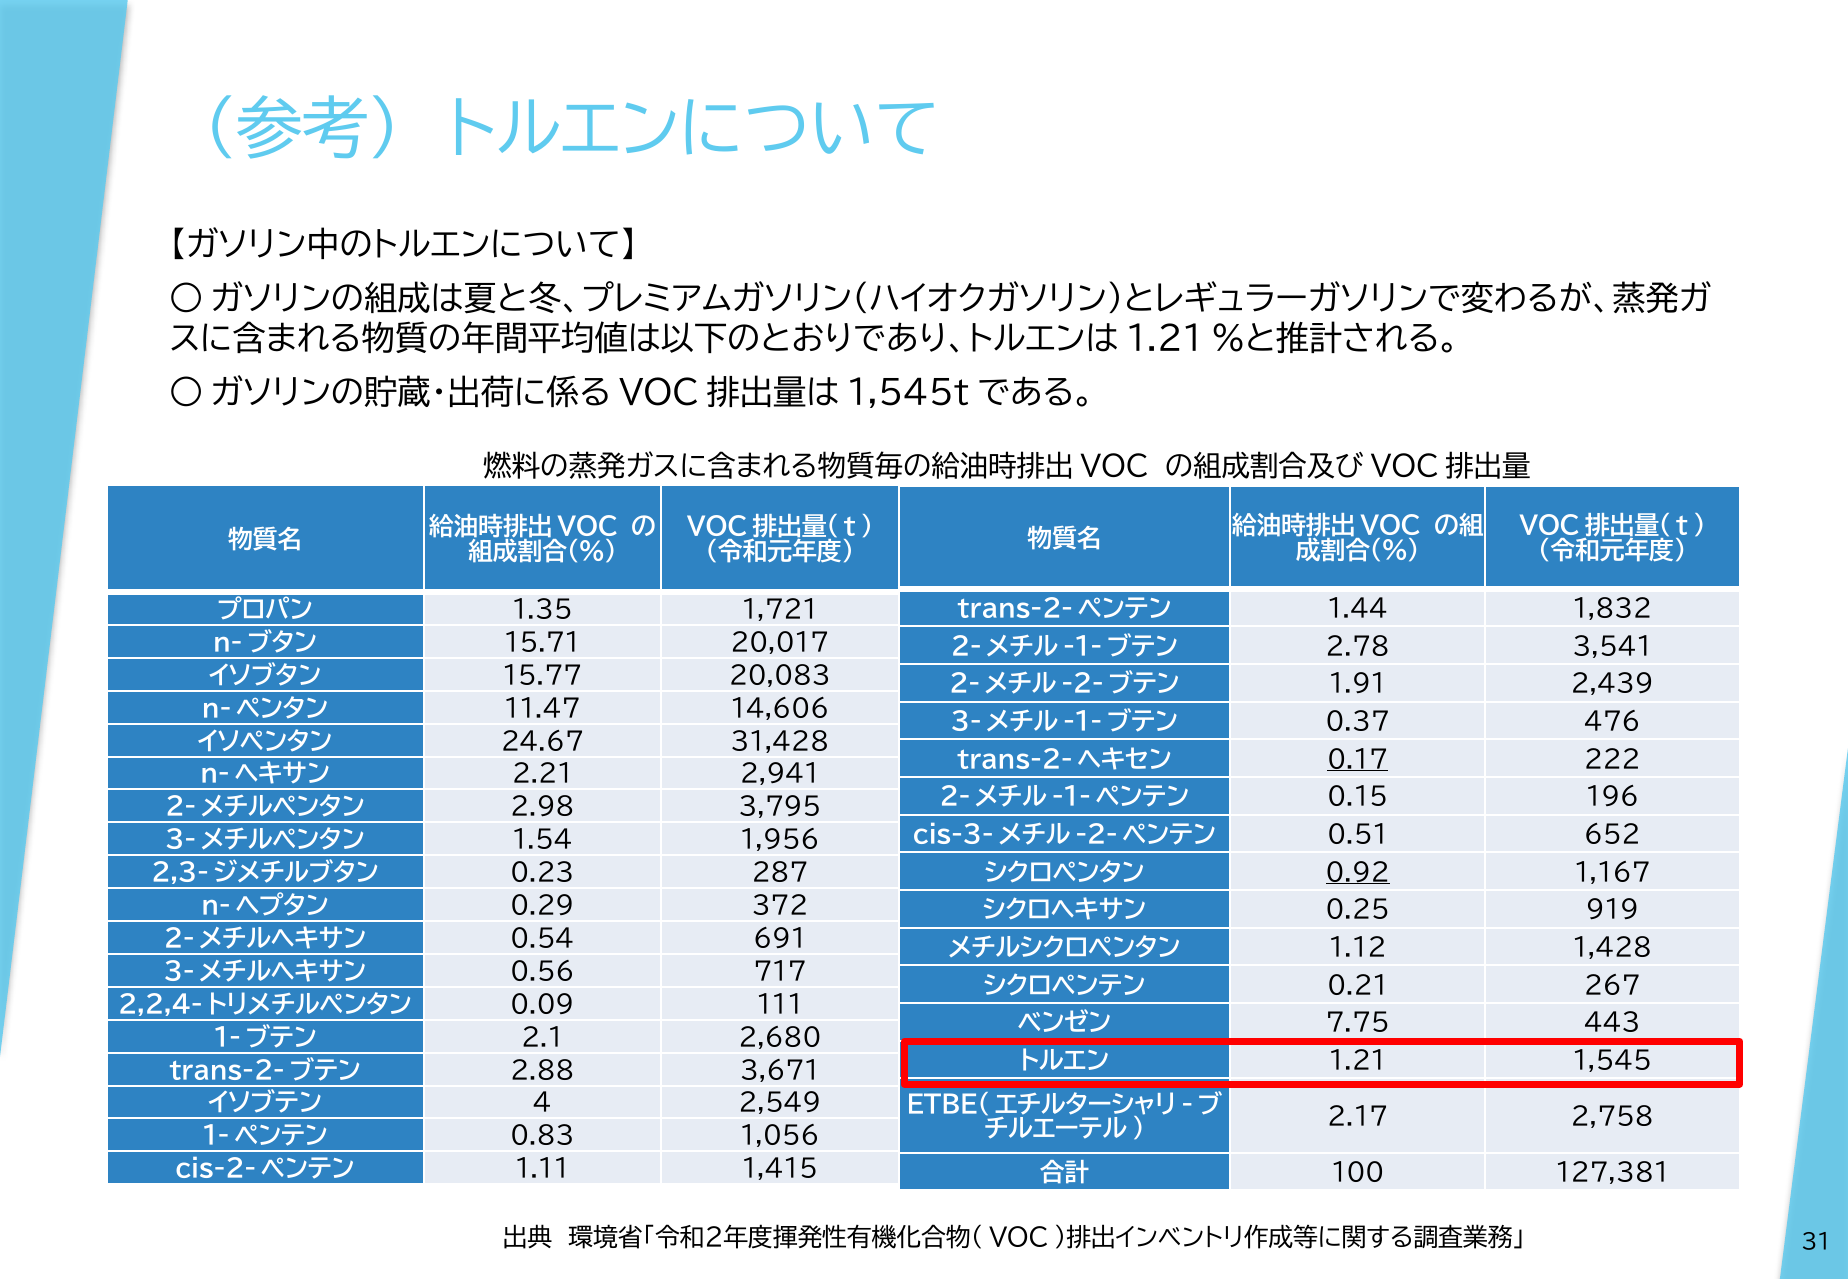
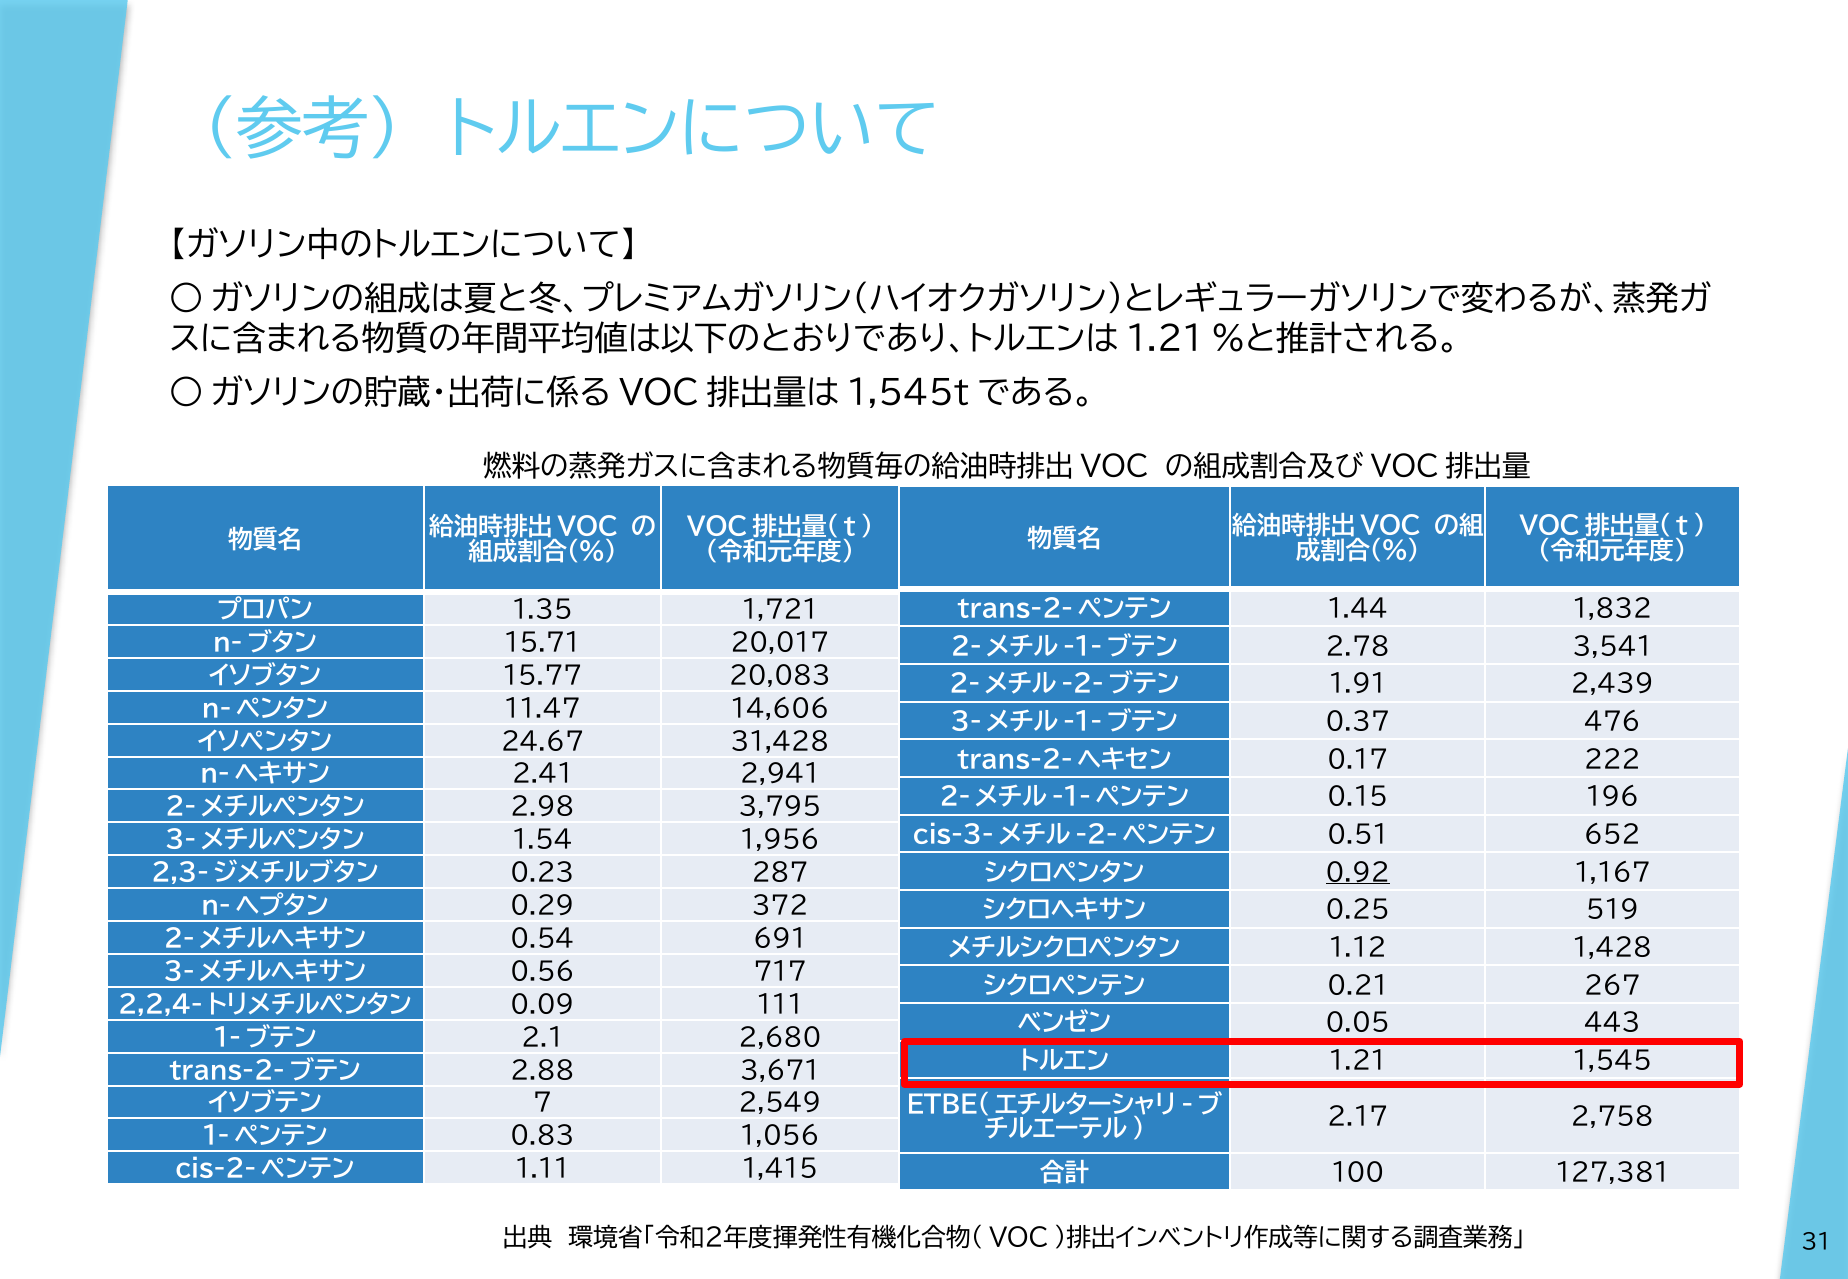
0.17 underline: present -> none (1358, 760)
2.21: 2.21 -> 2.41 (542, 775)
919: 919 -> 519 (1612, 911)
7.75: 7.75 -> 0.05 (1358, 1024)
4: 4 -> 7 (542, 1104)
